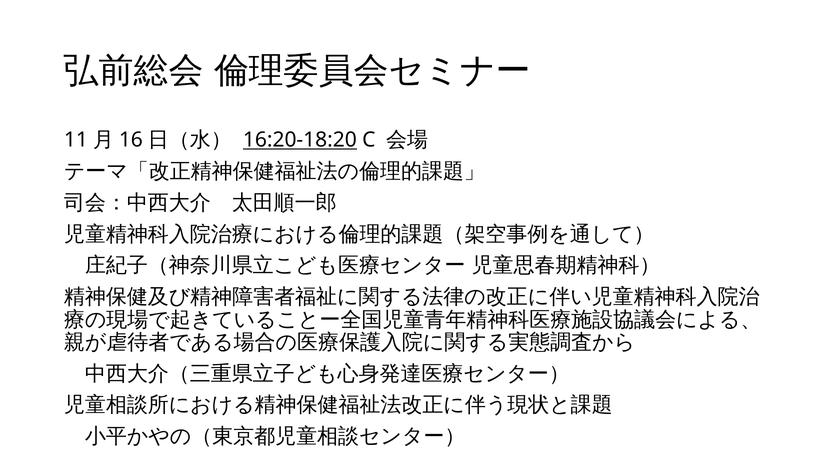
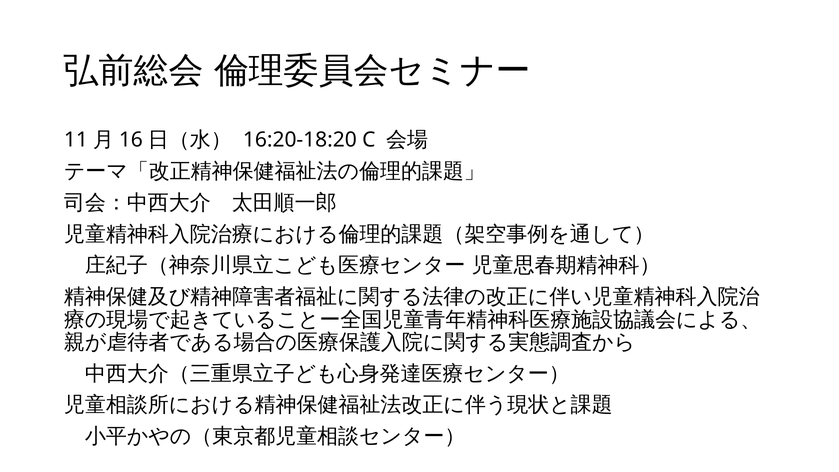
16:20-18:20 underline: present -> none (300, 140)
